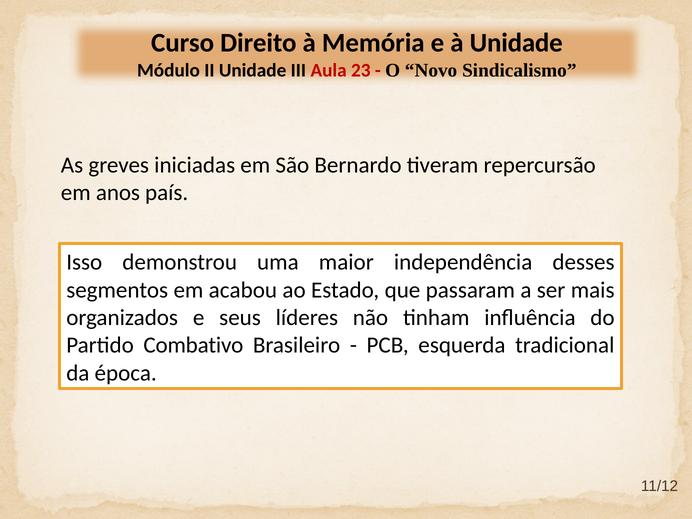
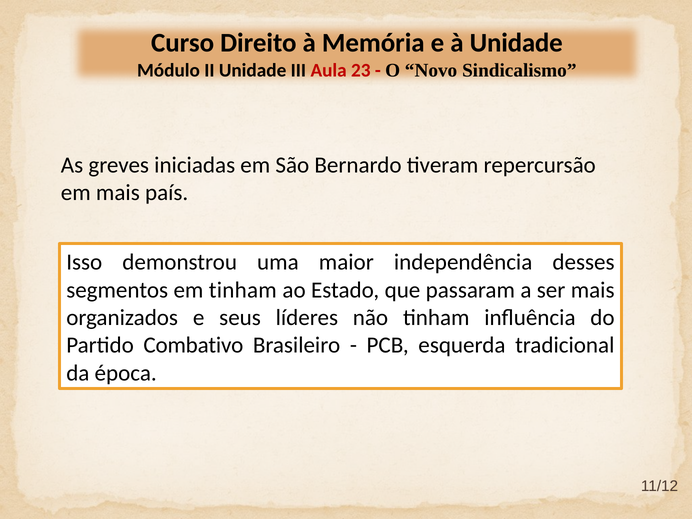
em anos: anos -> mais (118, 193)
em acabou: acabou -> tinham (243, 290)
